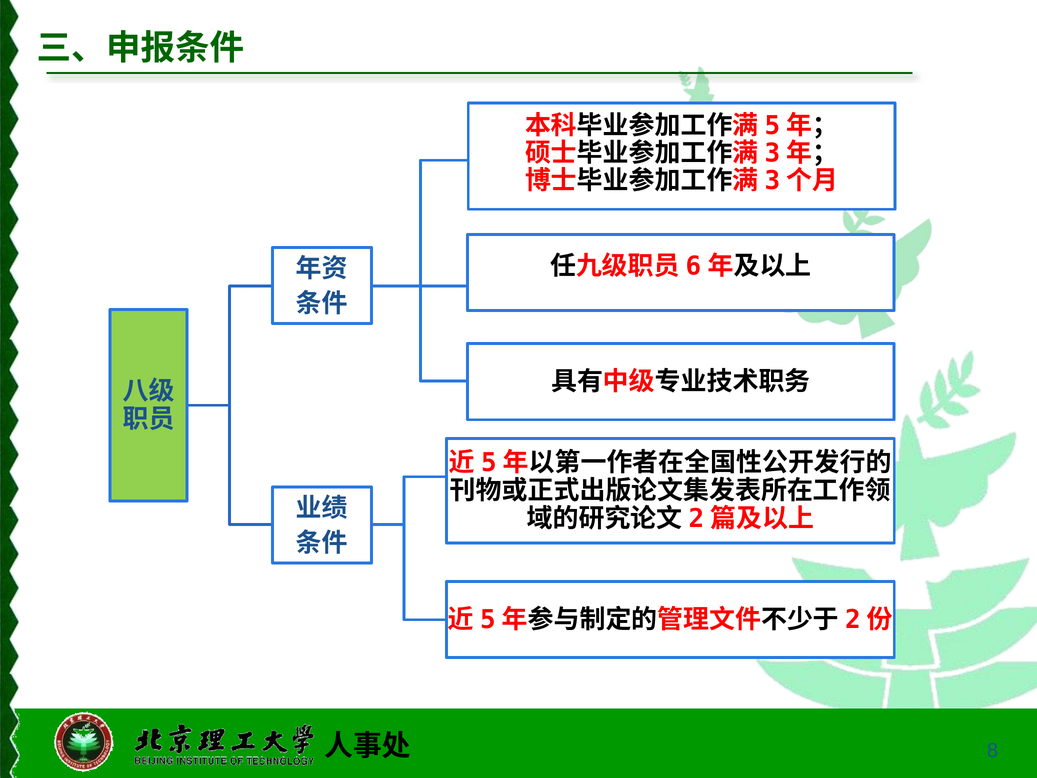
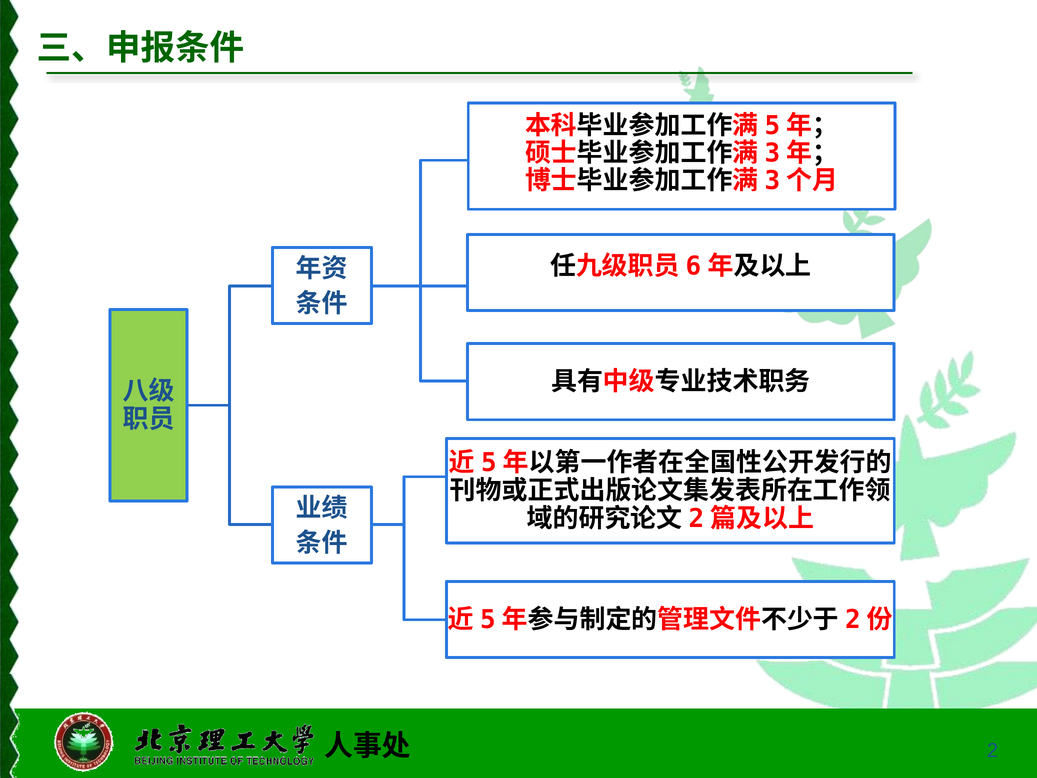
8: 8 -> 2 (993, 751)
